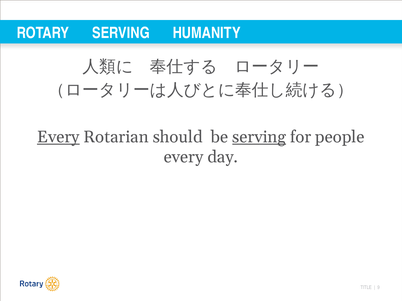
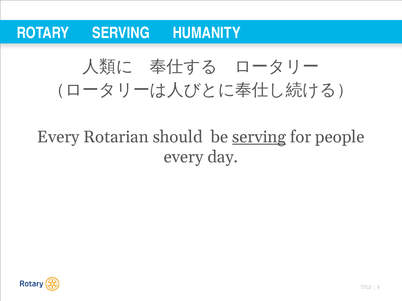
Every underline: present -> none (58, 137)
